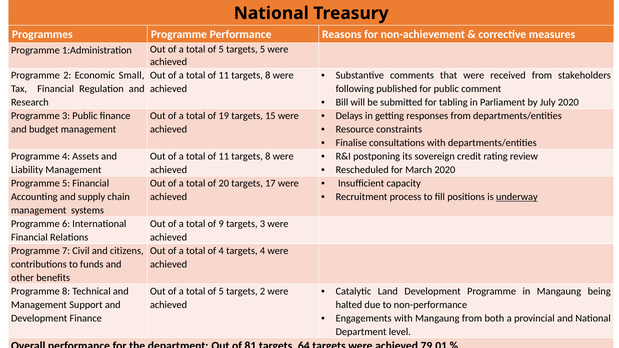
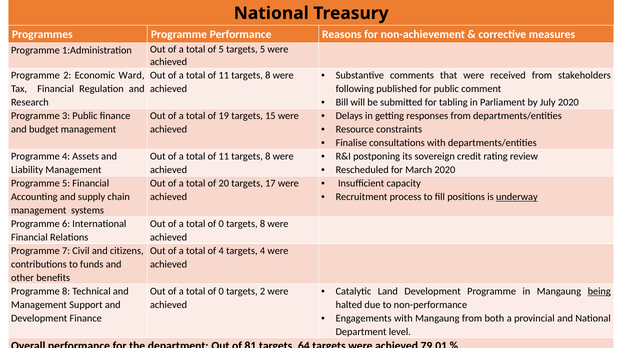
Small: Small -> Ward (132, 75)
9: 9 -> 0 (221, 224)
3: 3 -> 8 (263, 224)
being underline: none -> present (599, 291)
5: 5 -> 0 (221, 291)
